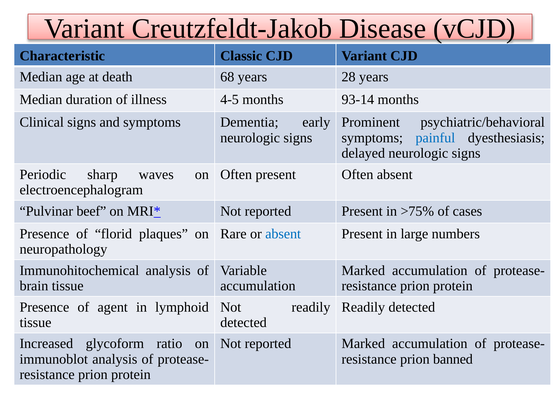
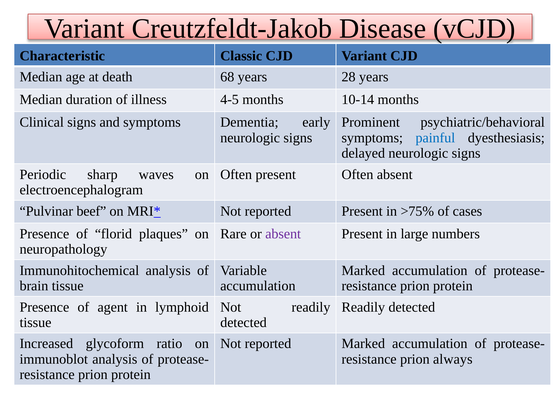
93-14: 93-14 -> 10-14 (358, 100)
absent colour: blue -> purple (283, 234)
banned: banned -> always (453, 359)
